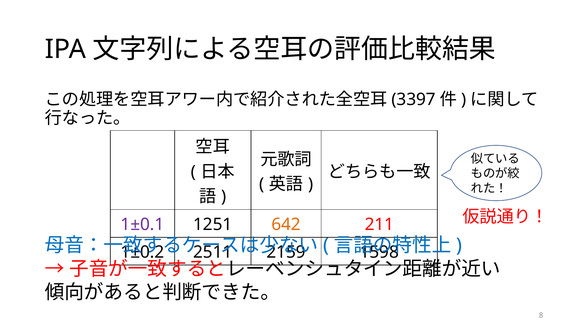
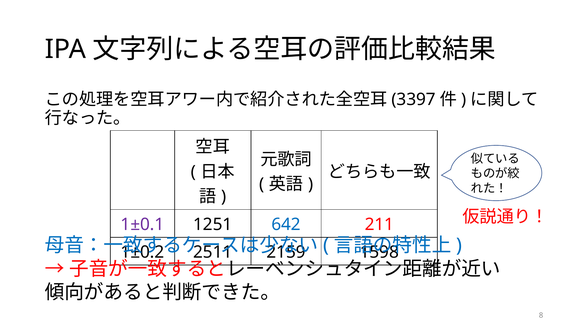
642 colour: orange -> blue (286, 224)
